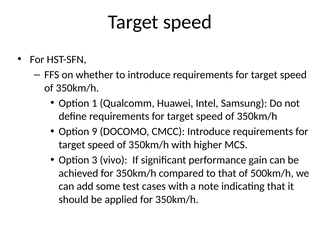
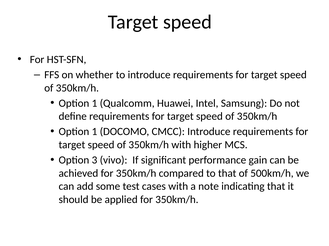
9: 9 -> 1 (95, 132)
